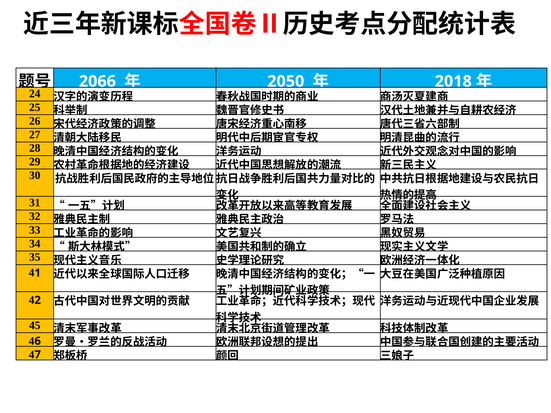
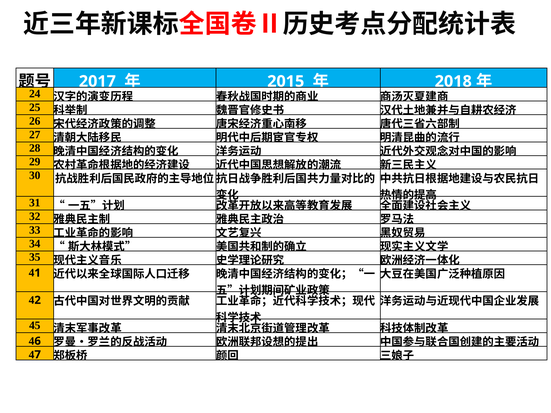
2066: 2066 -> 2017 (97, 81)
2050: 2050 -> 2015 (286, 81)
